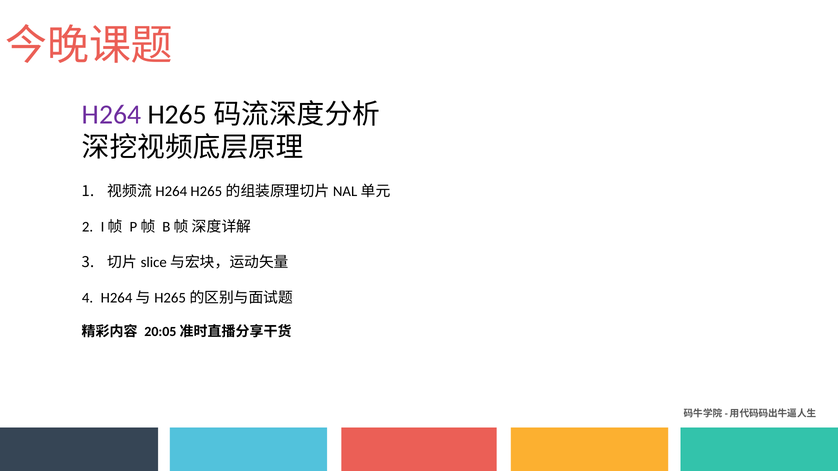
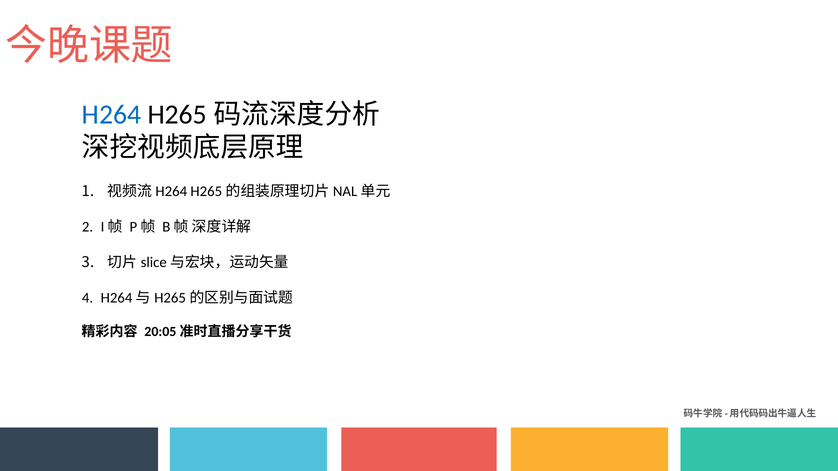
H264 colour: purple -> blue (112, 114)
